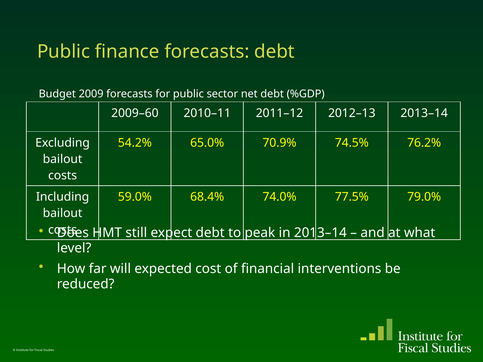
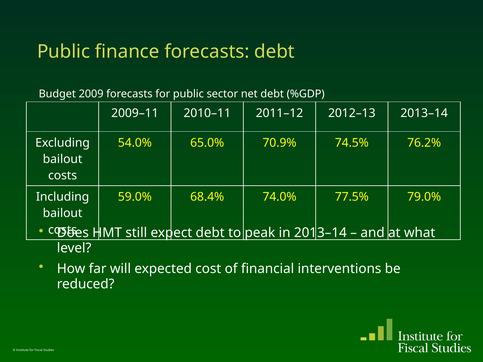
2009–60: 2009–60 -> 2009–11 (135, 113)
54.2%: 54.2% -> 54.0% (135, 143)
